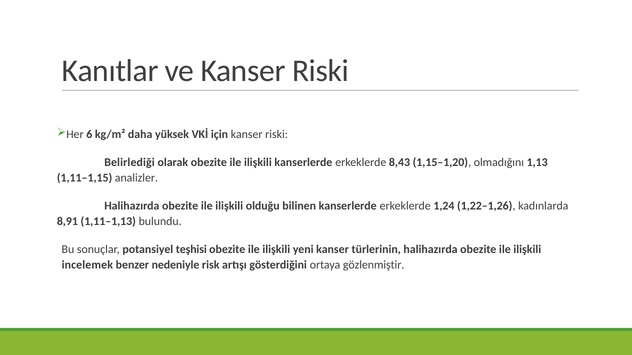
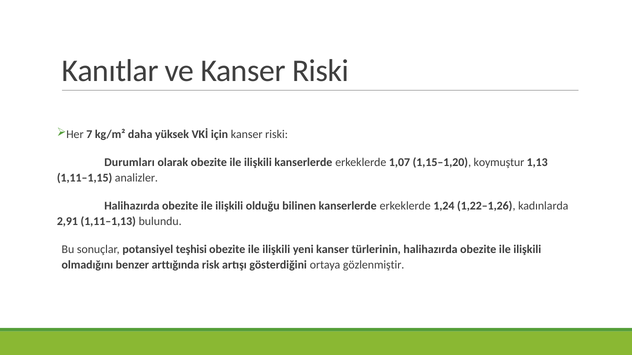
6: 6 -> 7 (89, 134)
Belirlediği: Belirlediği -> Durumları (130, 163)
8,43: 8,43 -> 1,07 (399, 163)
olmadığını: olmadığını -> koymuştur (499, 163)
8,91: 8,91 -> 2,91 (67, 221)
incelemek: incelemek -> olmadığını (87, 265)
nedeniyle: nedeniyle -> arttığında (176, 265)
